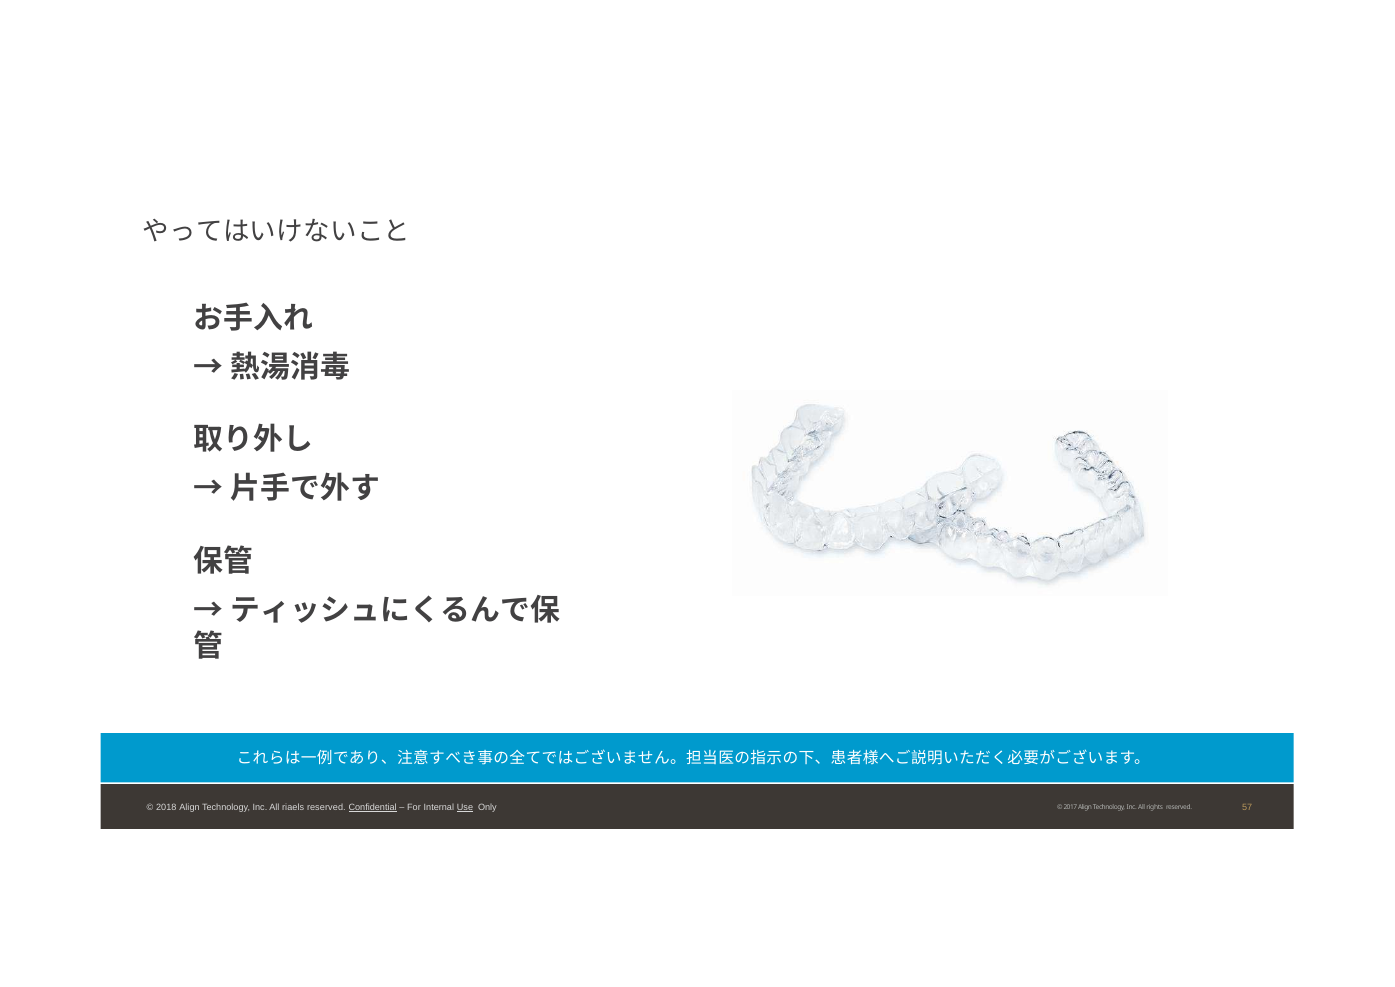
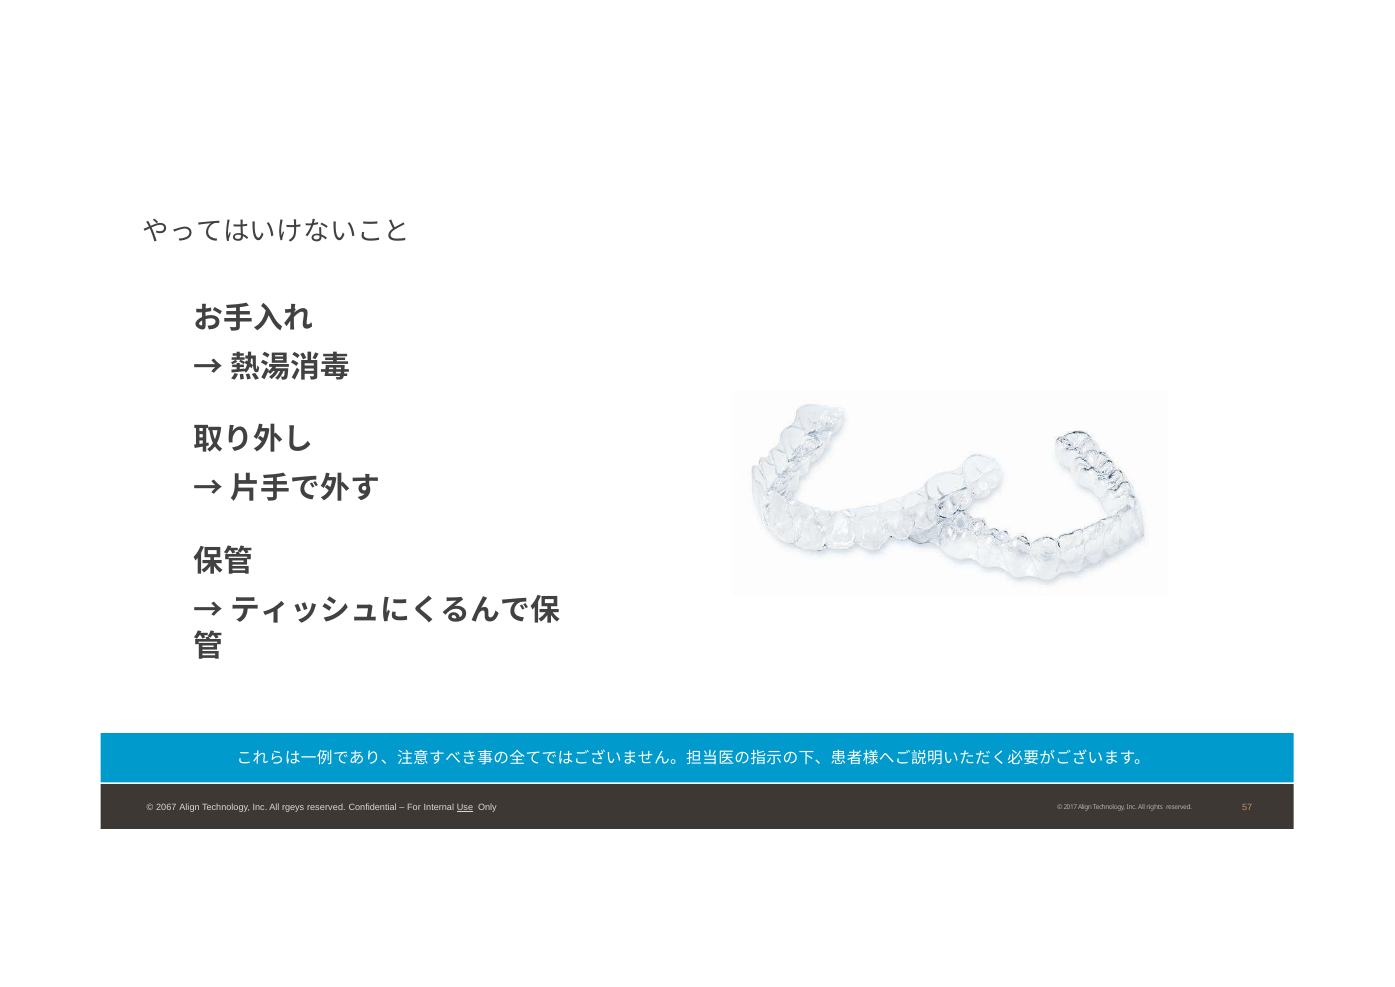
2018: 2018 -> 2067 (166, 807)
riaels: riaels -> rgeys (293, 807)
Confidential underline: present -> none (373, 807)
